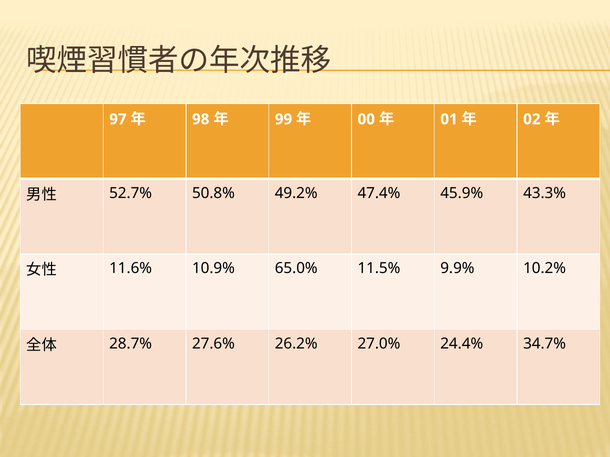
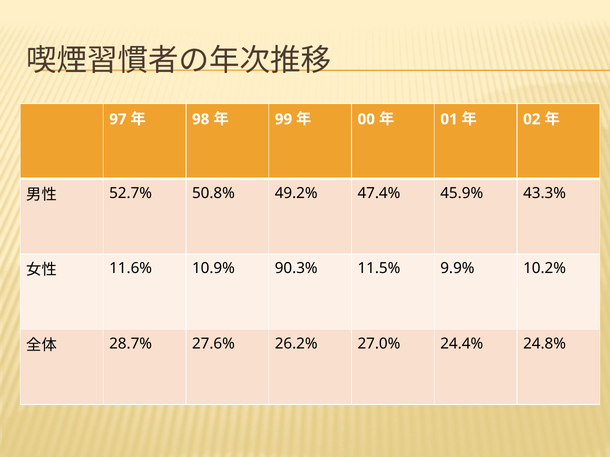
65.0%: 65.0% -> 90.3% (296, 269)
34.7%: 34.7% -> 24.8% (545, 344)
